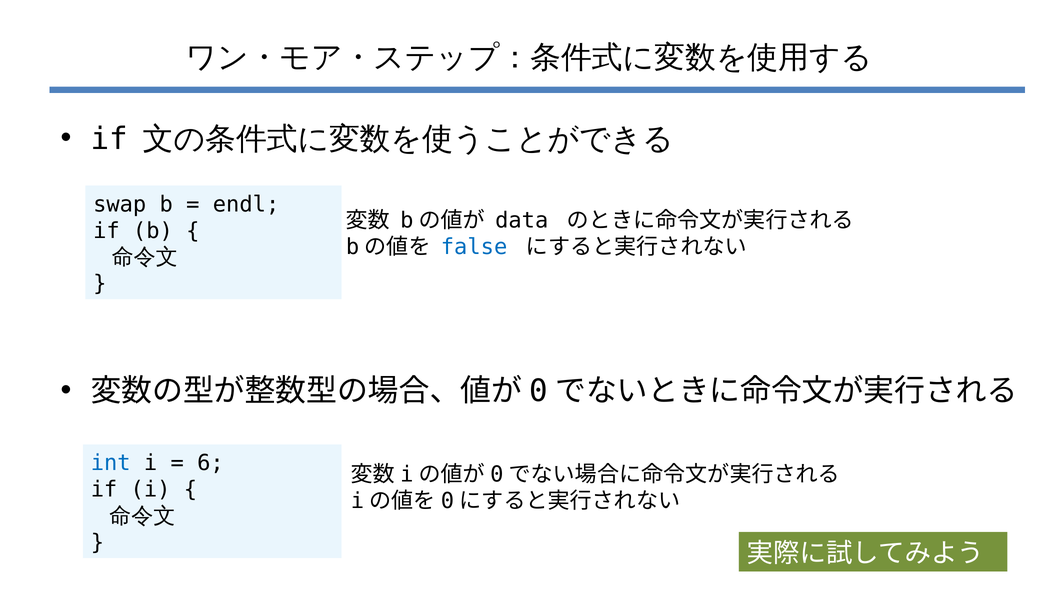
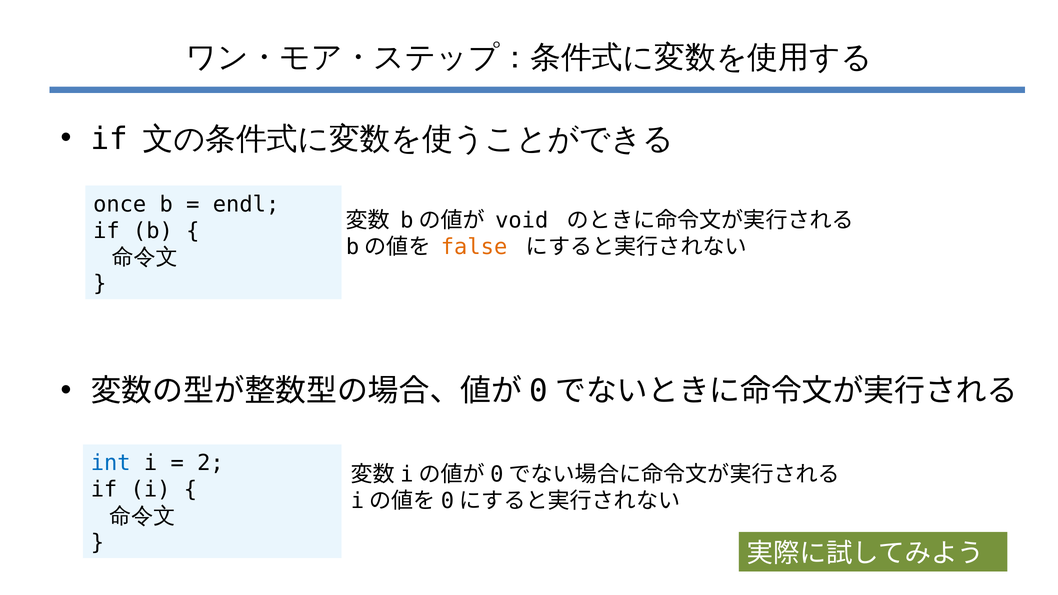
swap: swap -> once (120, 204)
data: data -> void (522, 220)
false colour: blue -> orange (474, 247)
6: 6 -> 2 (210, 463)
